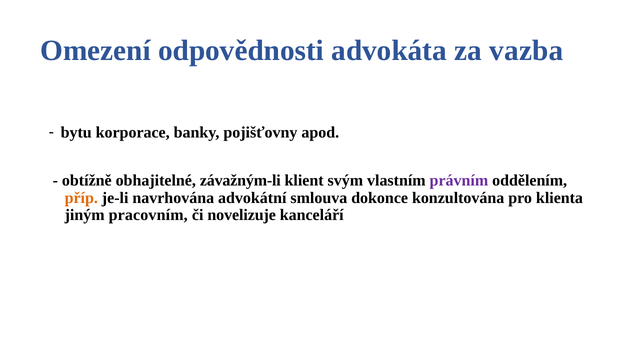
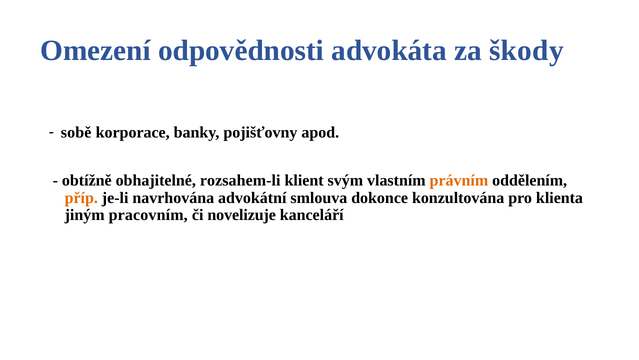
vazba: vazba -> škody (526, 50)
bytu: bytu -> sobě (76, 132)
závažným-li: závažným-li -> rozsahem-li (240, 180)
právním colour: purple -> orange (459, 180)
